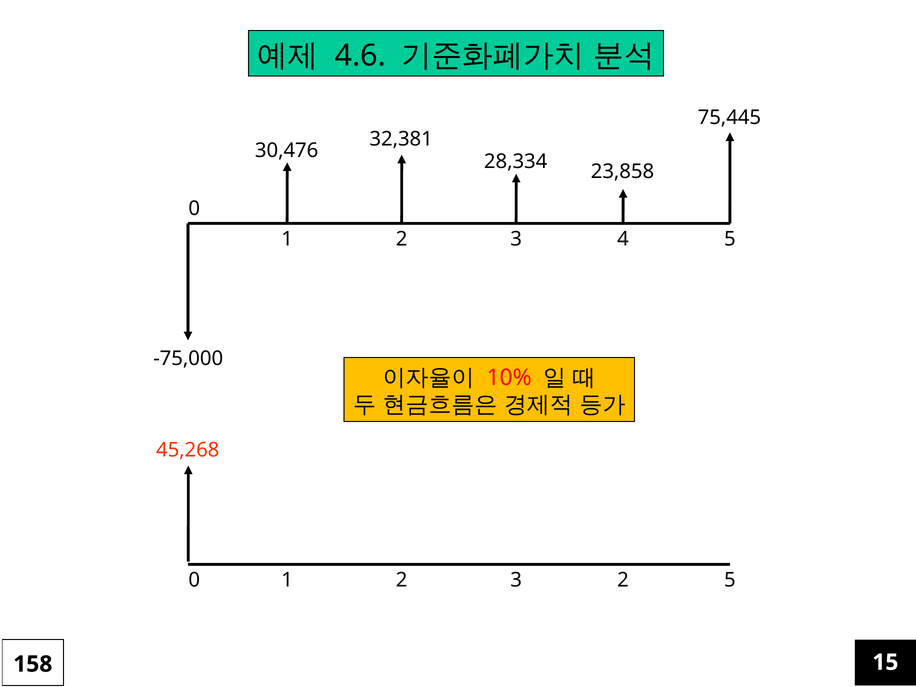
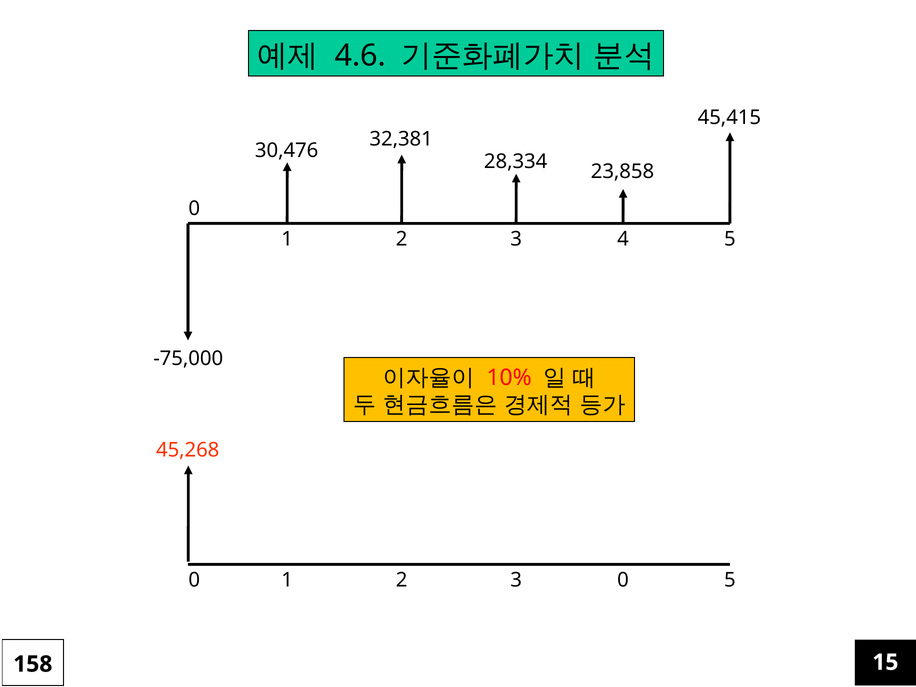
75,445: 75,445 -> 45,415 (729, 117)
3 2: 2 -> 0 (623, 580)
